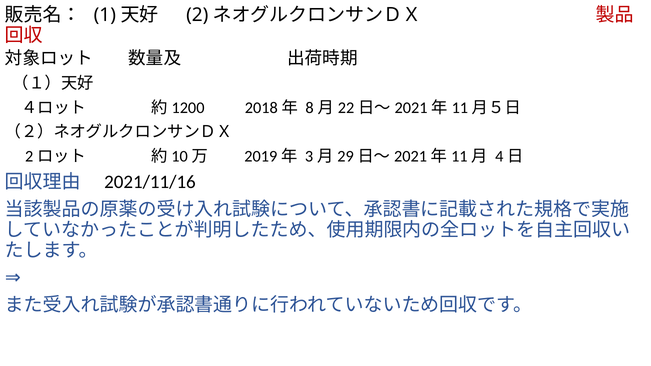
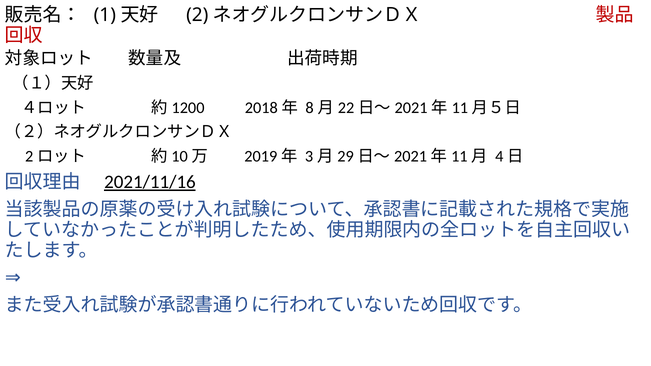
2021/11/16 underline: none -> present (150, 182)
